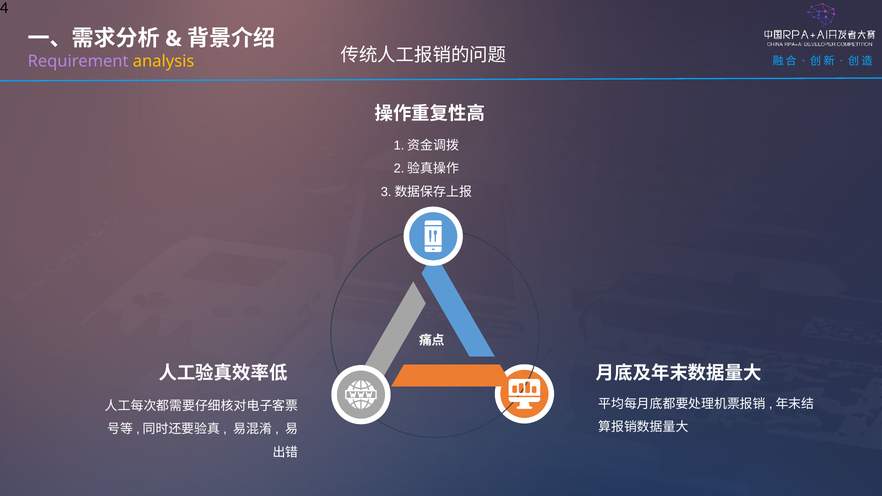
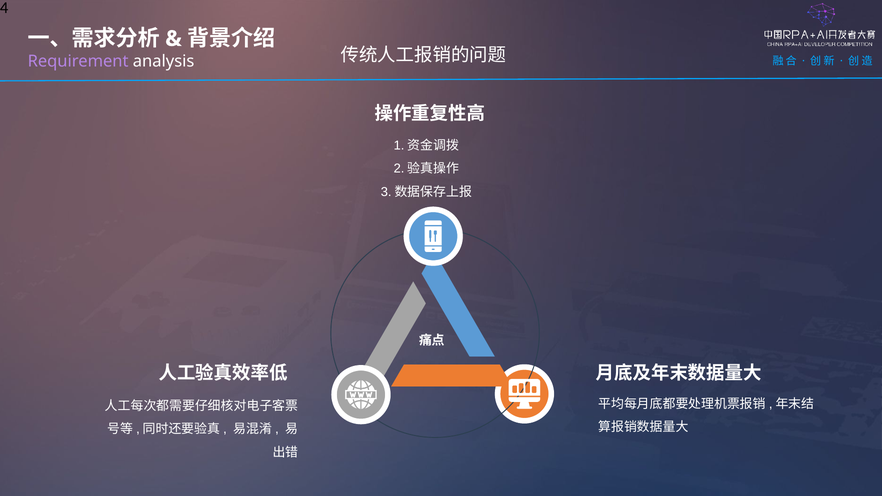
analysis colour: yellow -> white (164, 61)
